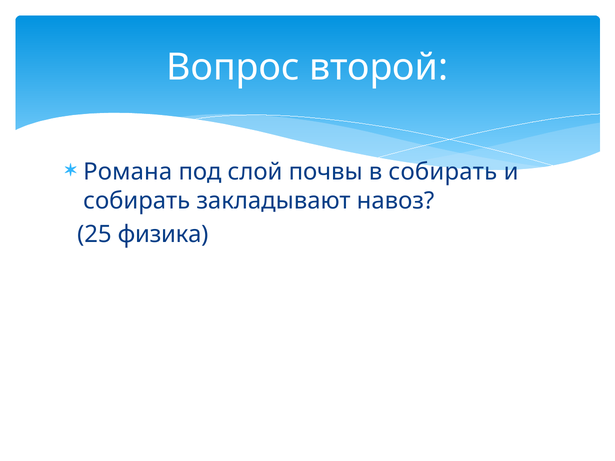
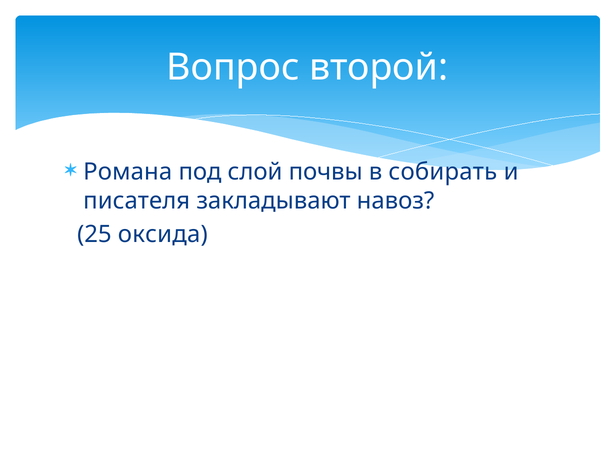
собирать: собирать -> писателя (137, 201)
физика: физика -> оксида (163, 234)
